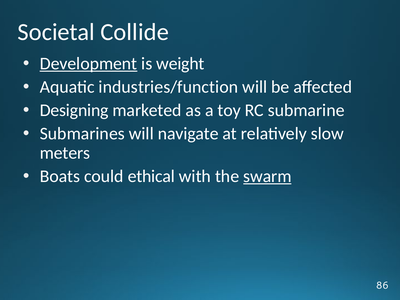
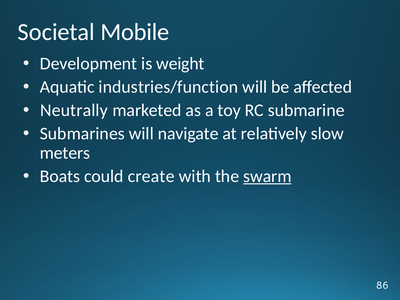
Collide: Collide -> Mobile (135, 32)
Development underline: present -> none (89, 64)
Designing: Designing -> Neutrally (74, 110)
ethical: ethical -> create (151, 176)
